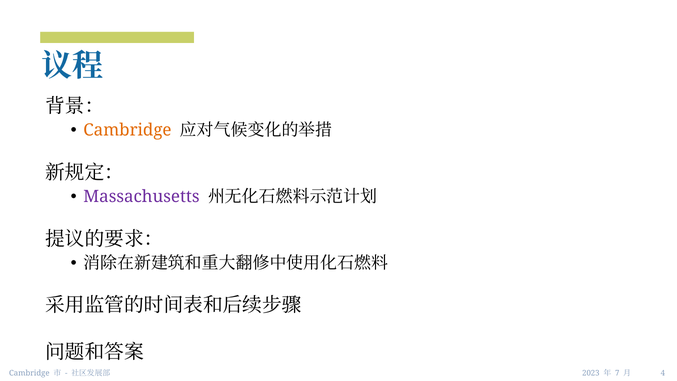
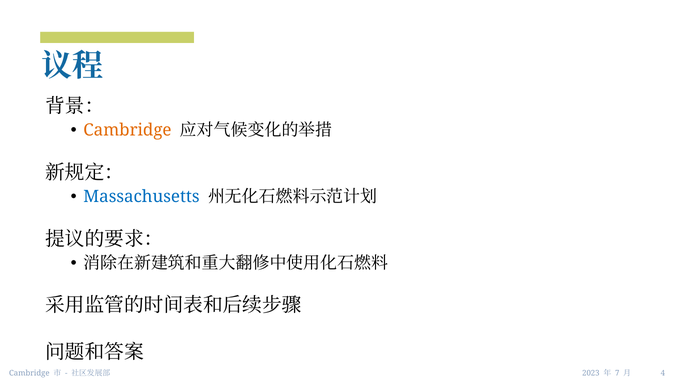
Massachusetts colour: purple -> blue (141, 197)
